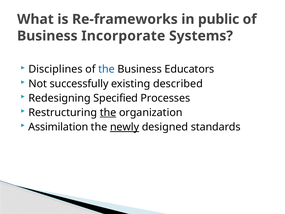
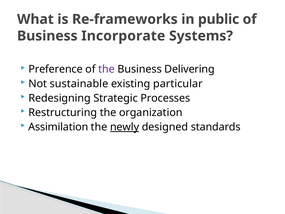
Disciplines: Disciplines -> Preference (56, 69)
the colour: blue -> purple (107, 69)
Educators: Educators -> Delivering (189, 69)
successfully: successfully -> sustainable (79, 84)
described: described -> particular (178, 84)
Specified: Specified -> Strategic (116, 98)
the underline: present -> none (108, 112)
